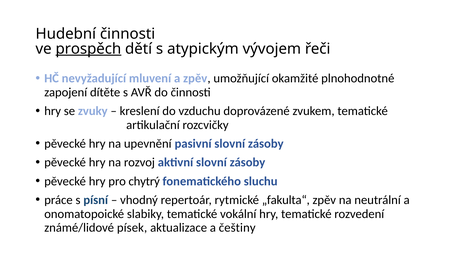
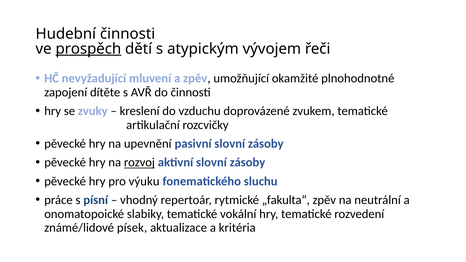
rozvoj underline: none -> present (139, 163)
chytrý: chytrý -> výuku (144, 181)
češtiny: češtiny -> kritéria (237, 228)
